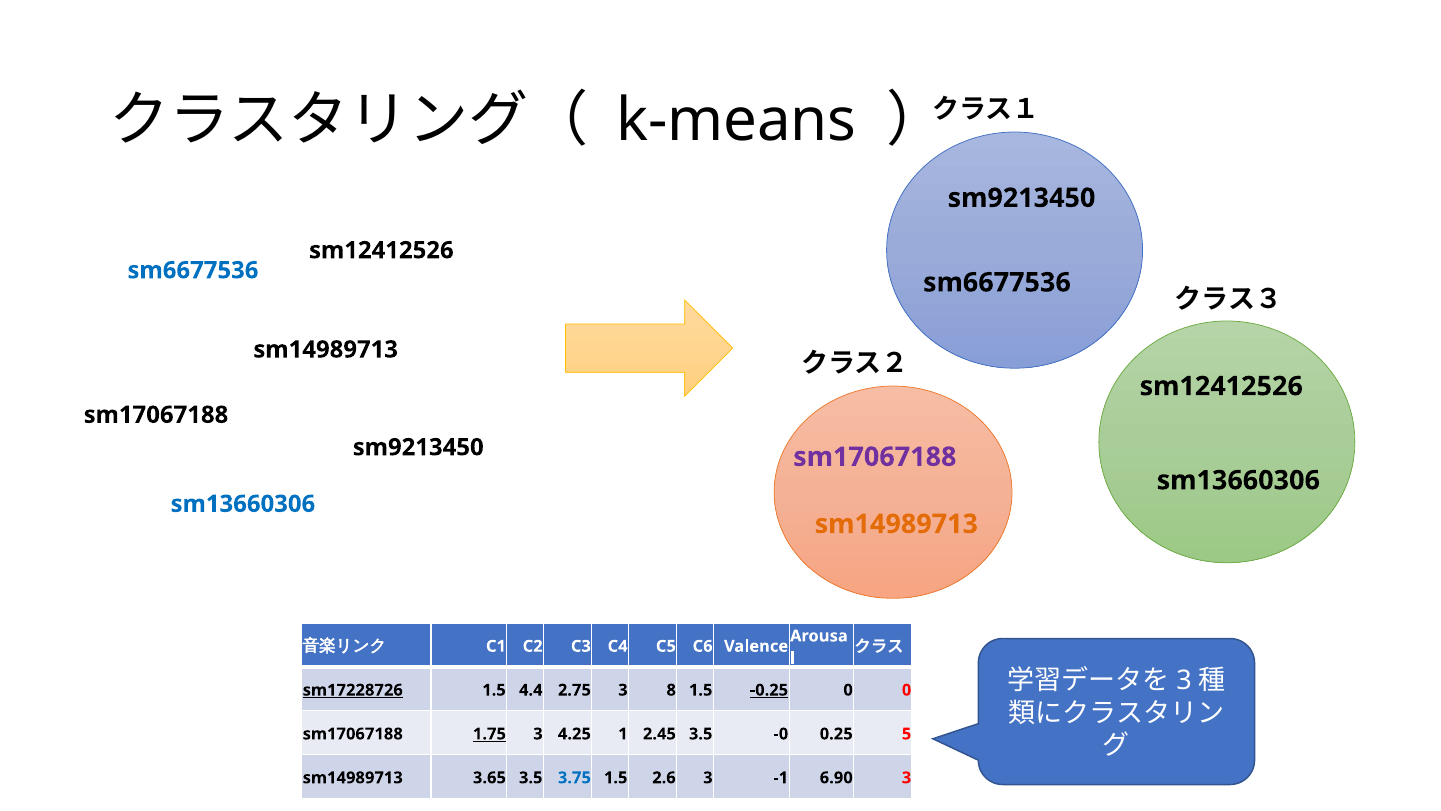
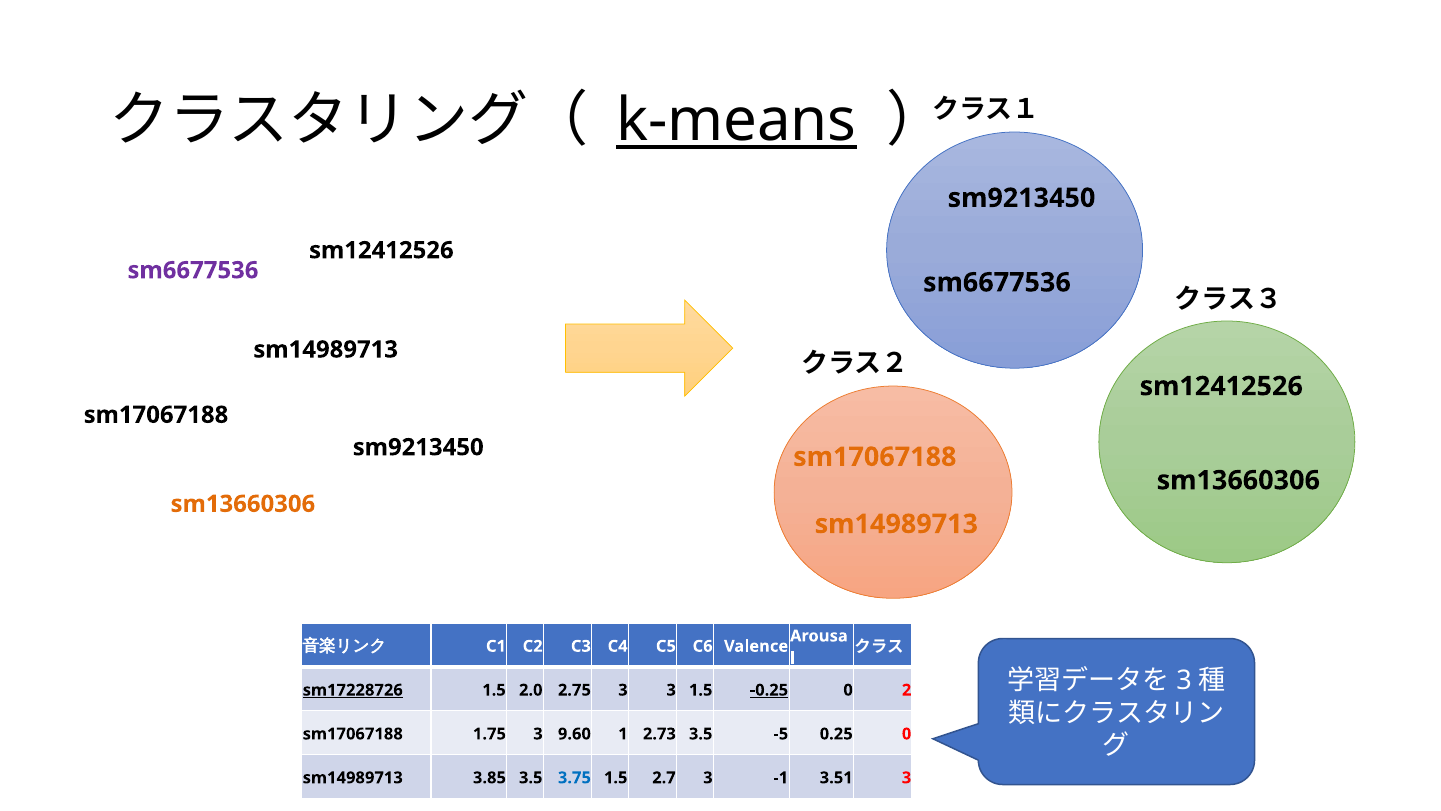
k-means underline: none -> present (736, 121)
sm6677536 colour: blue -> purple (193, 270)
sm17067188 colour: purple -> orange (875, 457)
sm13660306 colour: blue -> orange (243, 504)
4.4: 4.4 -> 2.0 (531, 690)
3 8: 8 -> 3 (671, 690)
0 0: 0 -> 2 (907, 690)
1.75 underline: present -> none (489, 734)
4.25: 4.25 -> 9.60 (574, 734)
2.45: 2.45 -> 2.73 (659, 734)
-0: -0 -> -5 (781, 734)
0.25 5: 5 -> 0 (907, 734)
3.65: 3.65 -> 3.85 (489, 777)
2.6: 2.6 -> 2.7 (664, 777)
6.90: 6.90 -> 3.51 (836, 777)
